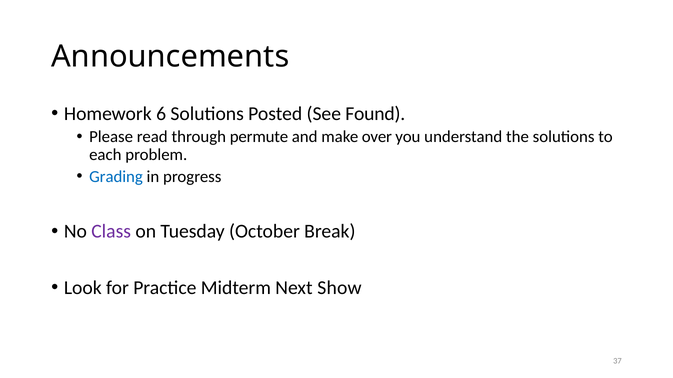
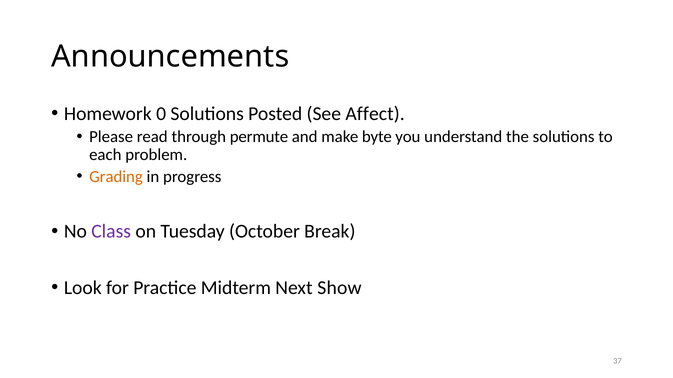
6: 6 -> 0 (161, 114)
Found: Found -> Affect (375, 114)
over: over -> byte (377, 137)
Grading colour: blue -> orange (116, 177)
